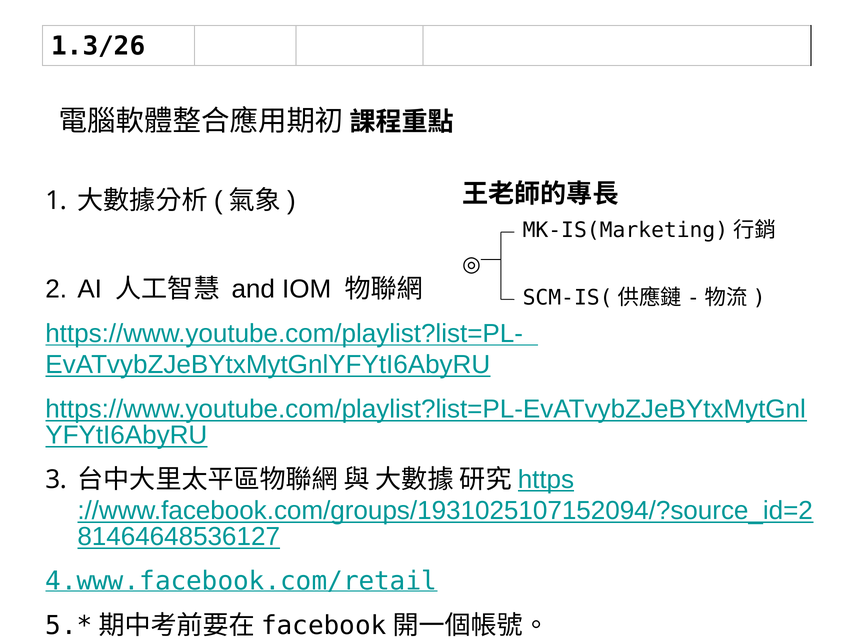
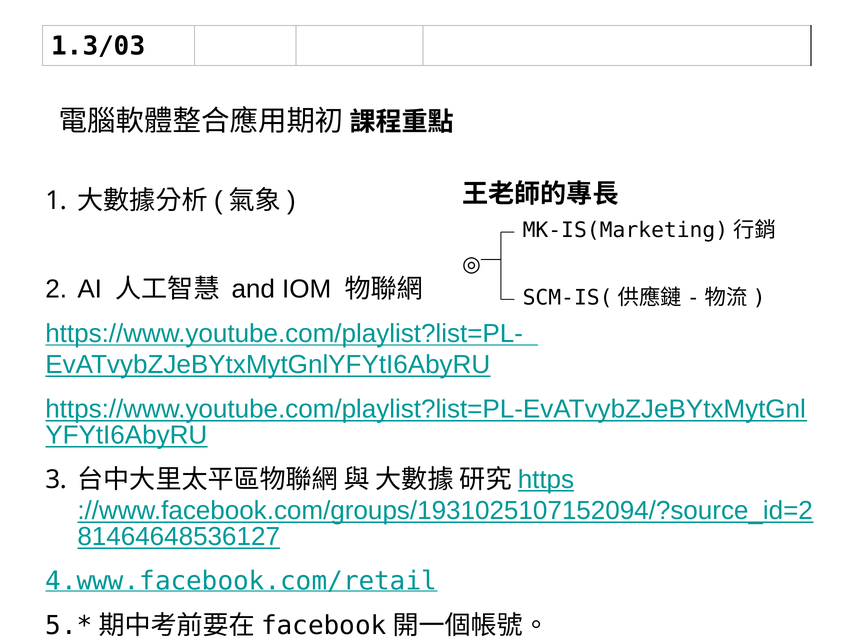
1.3/26: 1.3/26 -> 1.3/03 (98, 46)
